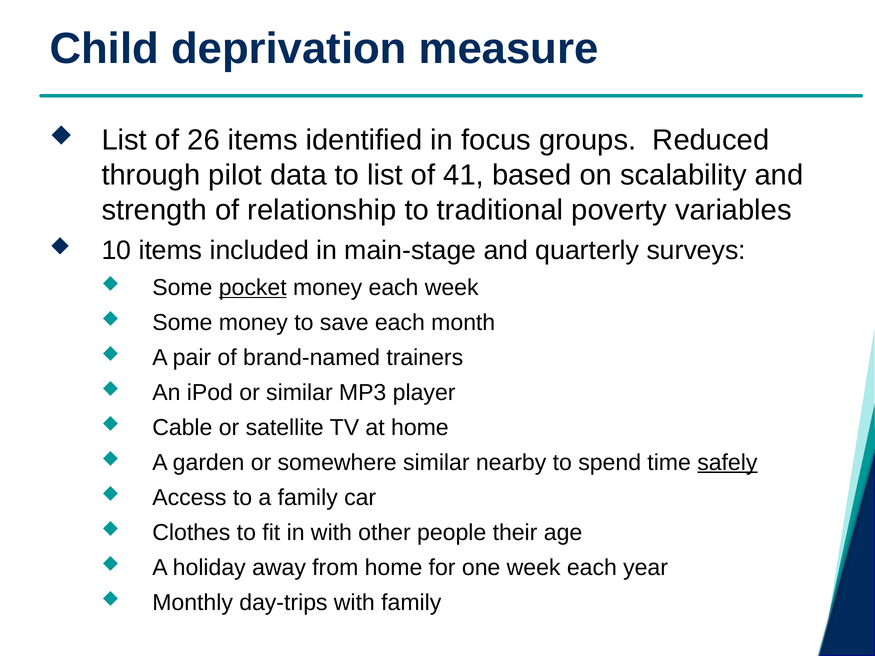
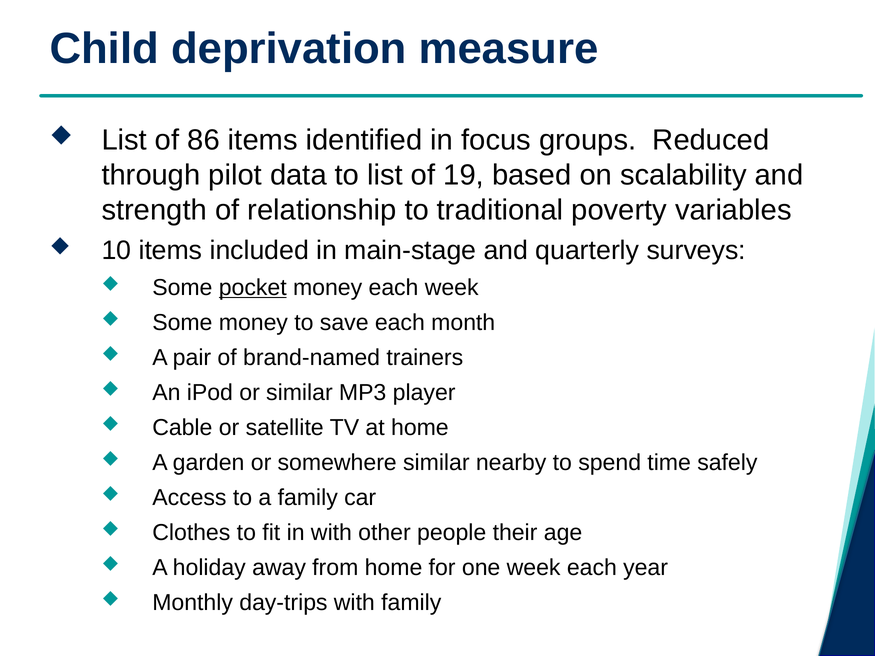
26: 26 -> 86 (204, 140)
41: 41 -> 19 (464, 175)
safely underline: present -> none (727, 463)
